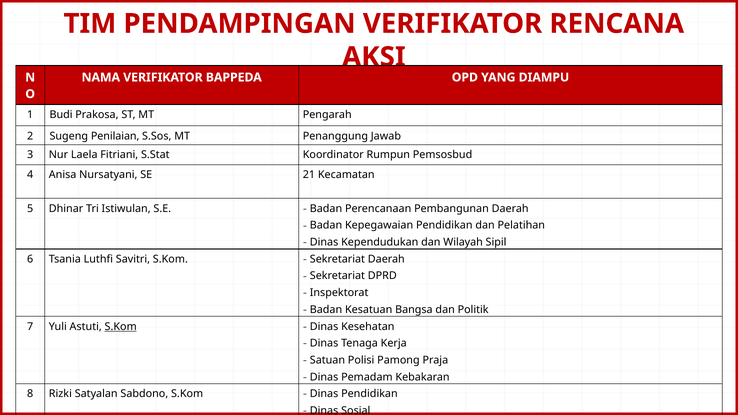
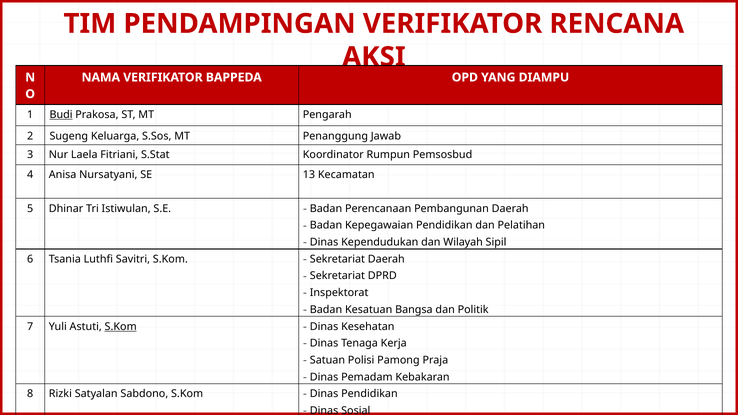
Budi underline: none -> present (61, 115)
Penilaian: Penilaian -> Keluarga (115, 136)
21: 21 -> 13 (309, 175)
